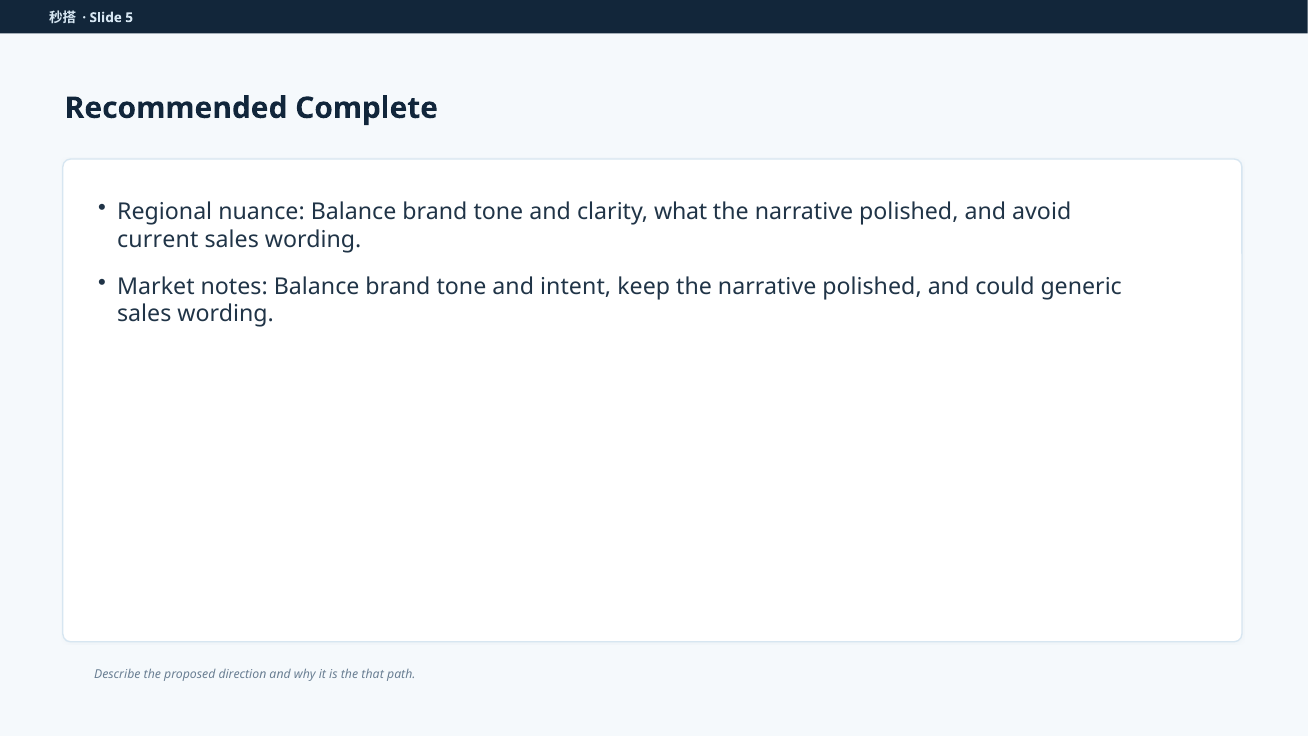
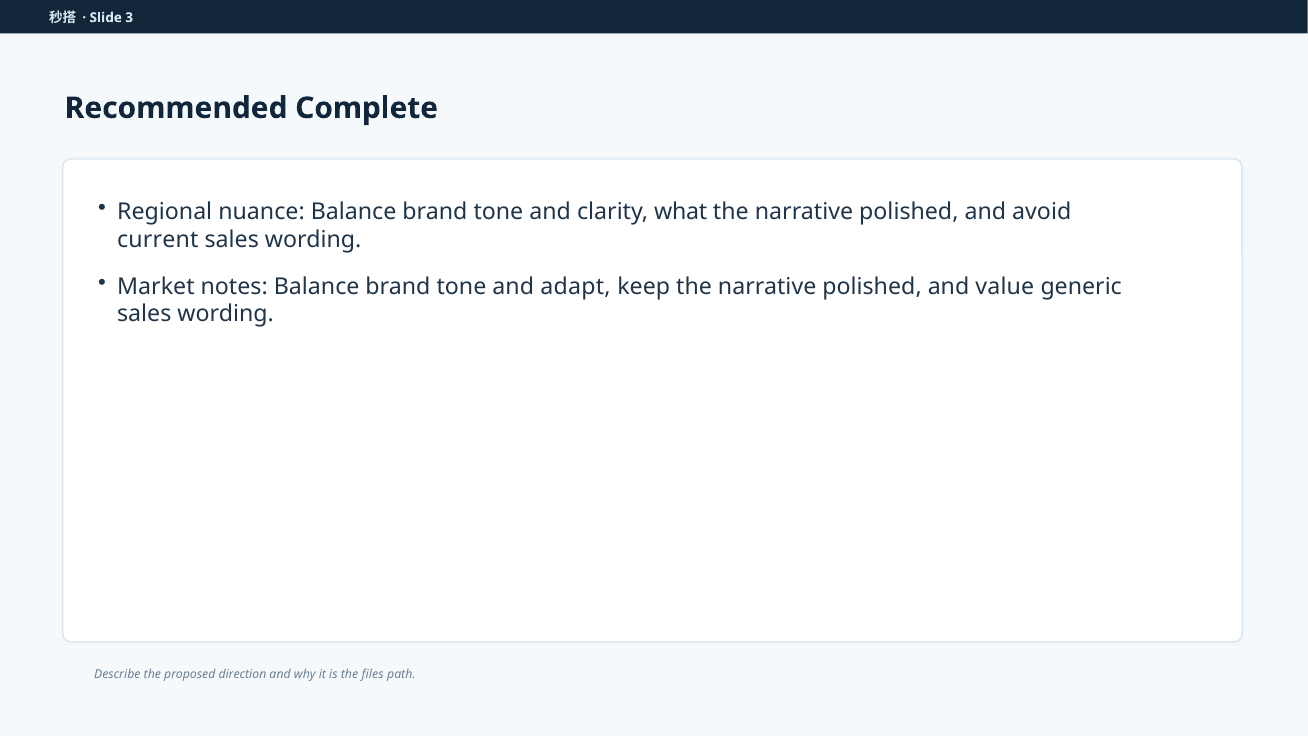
5: 5 -> 3 (129, 18)
intent: intent -> adapt (576, 286)
could: could -> value (1005, 286)
that: that -> files (373, 674)
